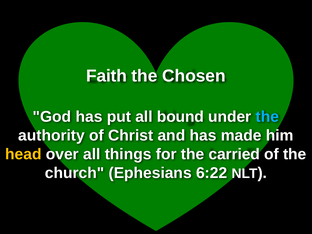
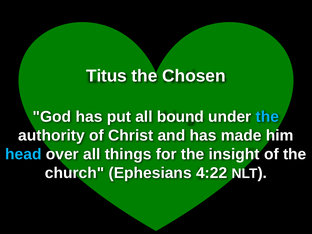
Faith: Faith -> Titus (107, 76)
head colour: yellow -> light blue (23, 154)
carried: carried -> insight (234, 154)
6:22: 6:22 -> 4:22 (212, 173)
